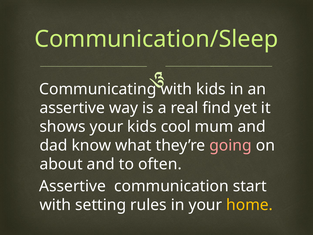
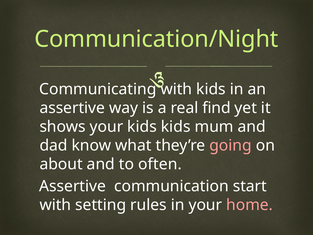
Communication/Sleep: Communication/Sleep -> Communication/Night (156, 39)
kids cool: cool -> kids (176, 127)
home colour: yellow -> pink (250, 205)
